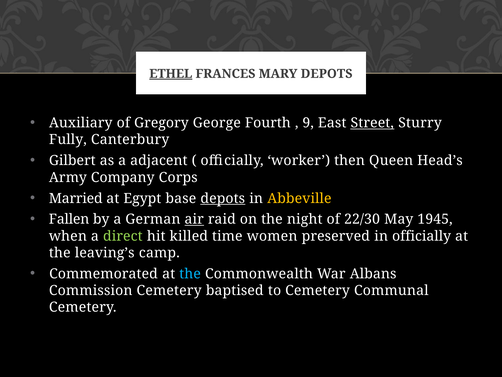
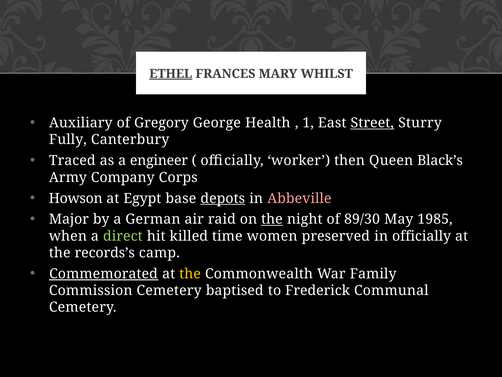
MARY DEPOTS: DEPOTS -> WHILST (327, 74)
Fourth: Fourth -> Health (268, 123)
9: 9 -> 1 (308, 123)
Gilbert: Gilbert -> Traced (72, 160)
adjacent: adjacent -> engineer (159, 160)
Head’s: Head’s -> Black’s (440, 160)
Married: Married -> Howson (76, 198)
Abbeville colour: yellow -> pink (299, 198)
Fallen: Fallen -> Major (69, 219)
air underline: present -> none (194, 219)
the underline: none -> present (272, 219)
22/30: 22/30 -> 89/30 (362, 219)
1945: 1945 -> 1985 (435, 219)
leaving’s: leaving’s -> records’s (105, 253)
Commemorated underline: none -> present (103, 273)
the colour: light blue -> yellow (190, 273)
Albans: Albans -> Family (373, 273)
to Cemetery: Cemetery -> Frederick (318, 290)
